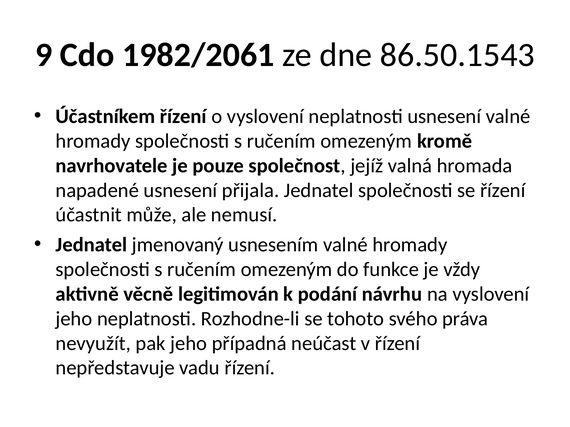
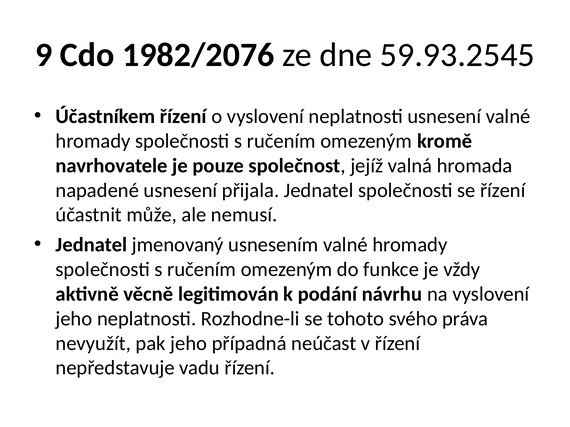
1982/2061: 1982/2061 -> 1982/2076 (198, 55)
86.50.1543: 86.50.1543 -> 59.93.2545 (457, 55)
